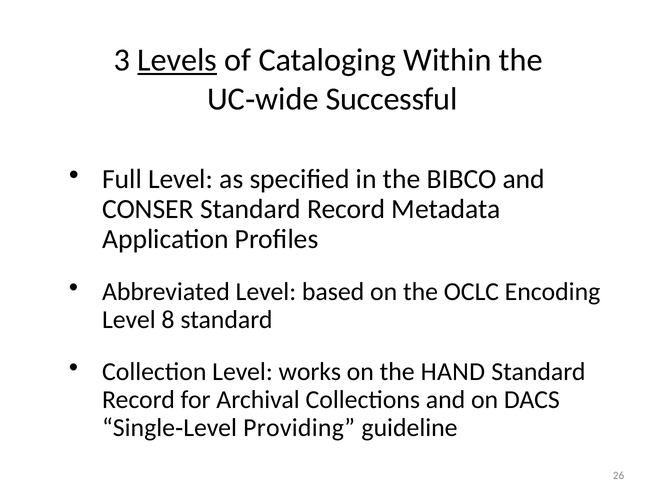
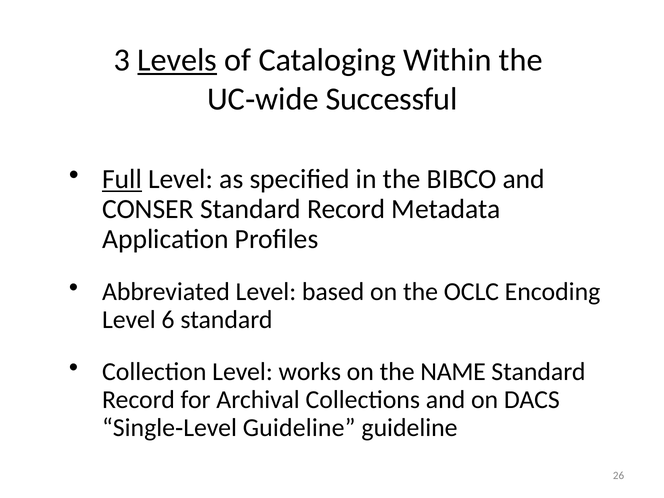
Full underline: none -> present (122, 179)
8: 8 -> 6 (168, 320)
HAND: HAND -> NAME (453, 372)
Level Providing: Providing -> Guideline (299, 428)
